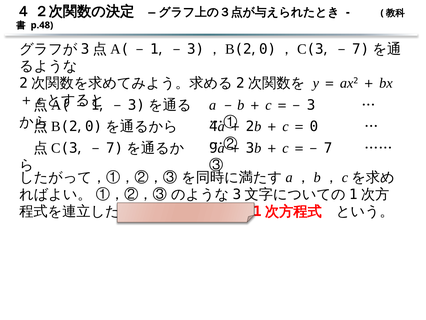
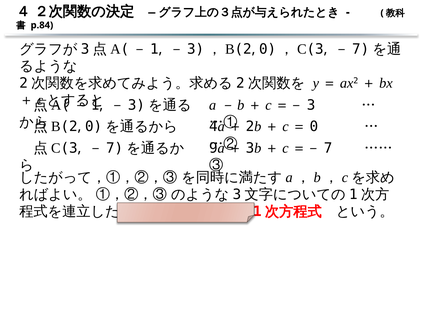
p.48: p.48 -> p.84 (42, 25)
